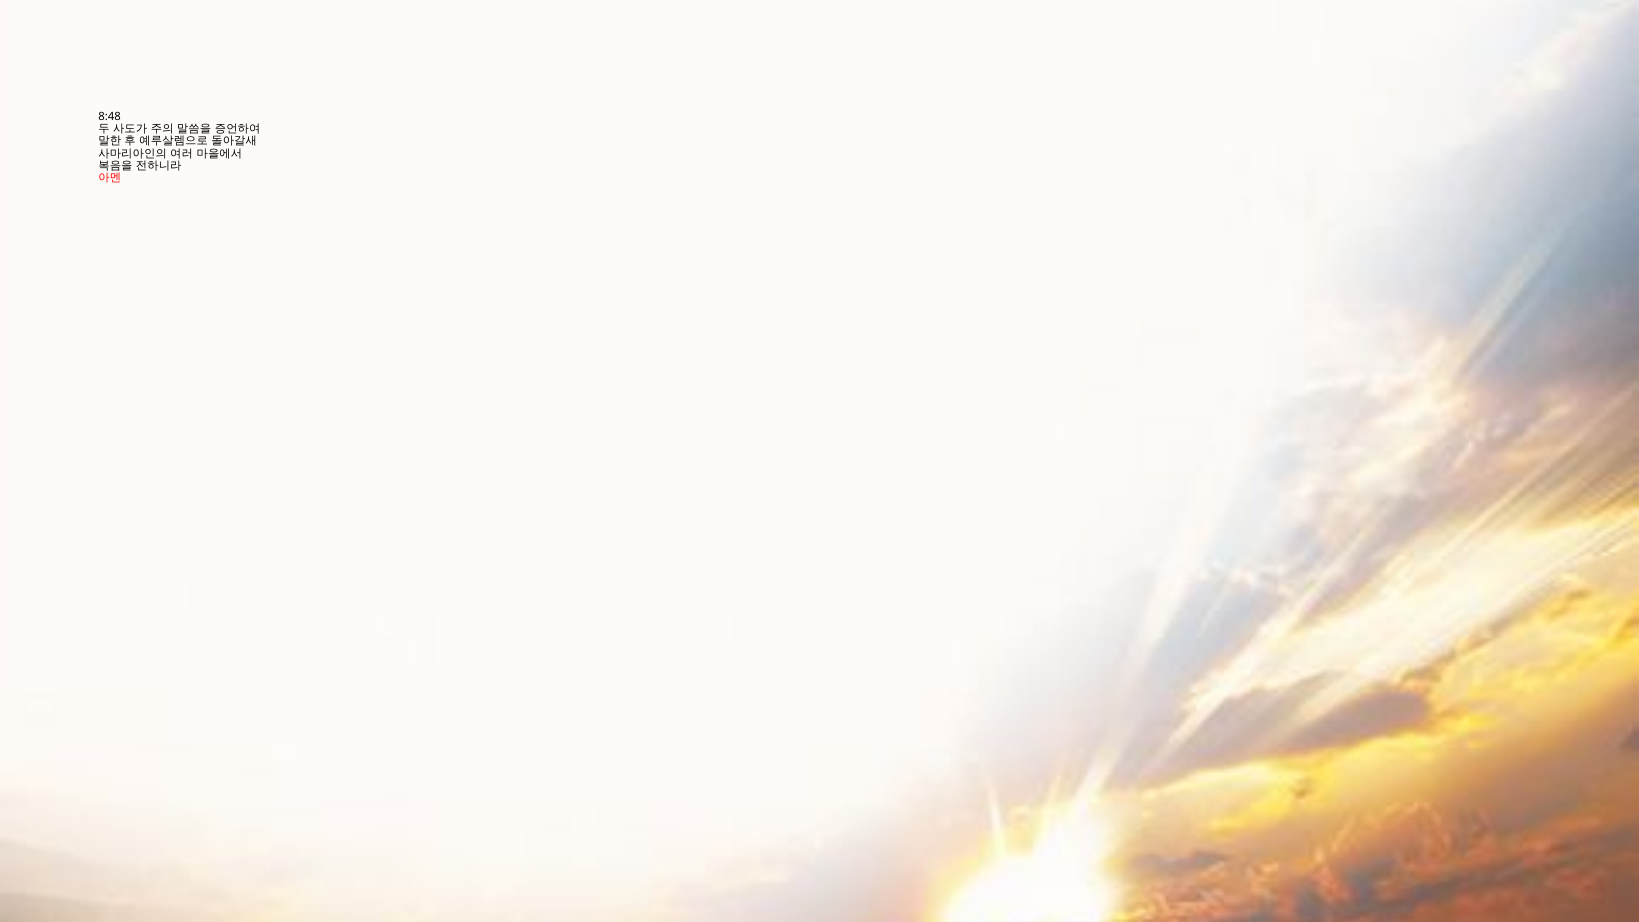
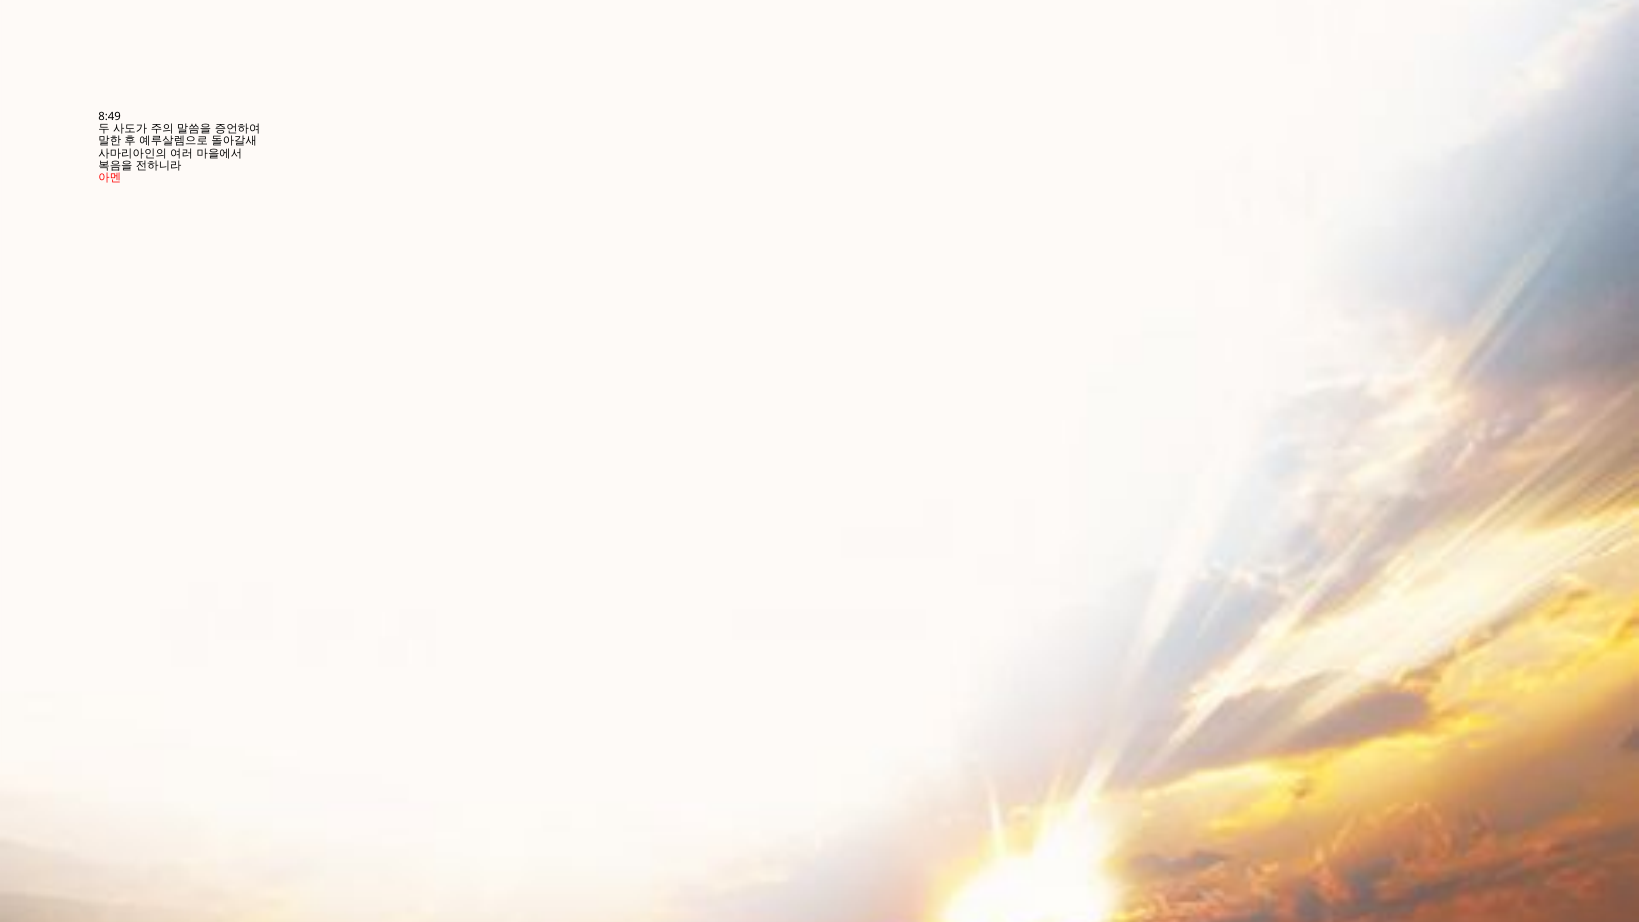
8:48: 8:48 -> 8:49 (110, 117)
